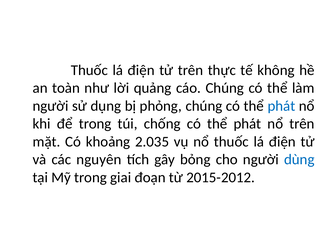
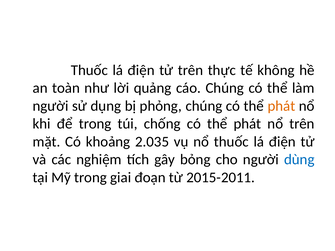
phát colour: blue -> orange (281, 106)
nguyên: nguyên -> nghiệm (99, 160)
2015-2012: 2015-2012 -> 2015-2011 (221, 178)
